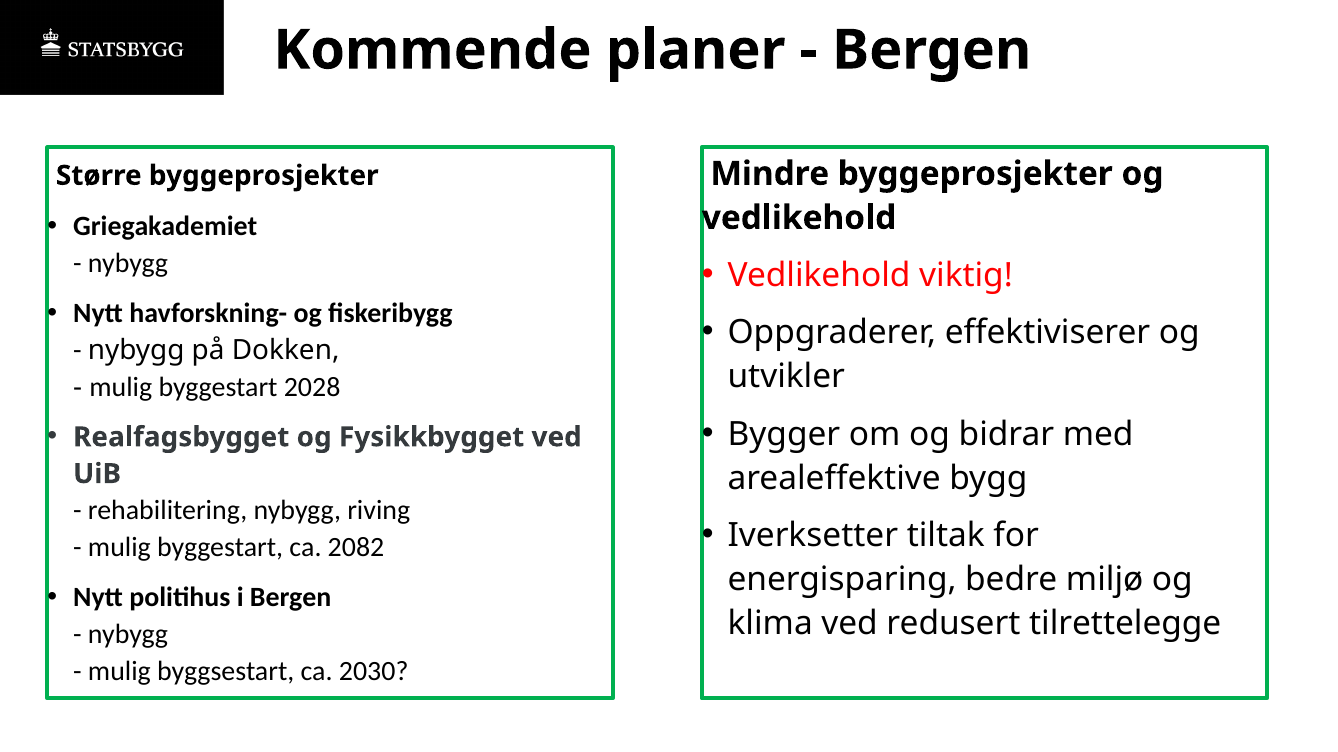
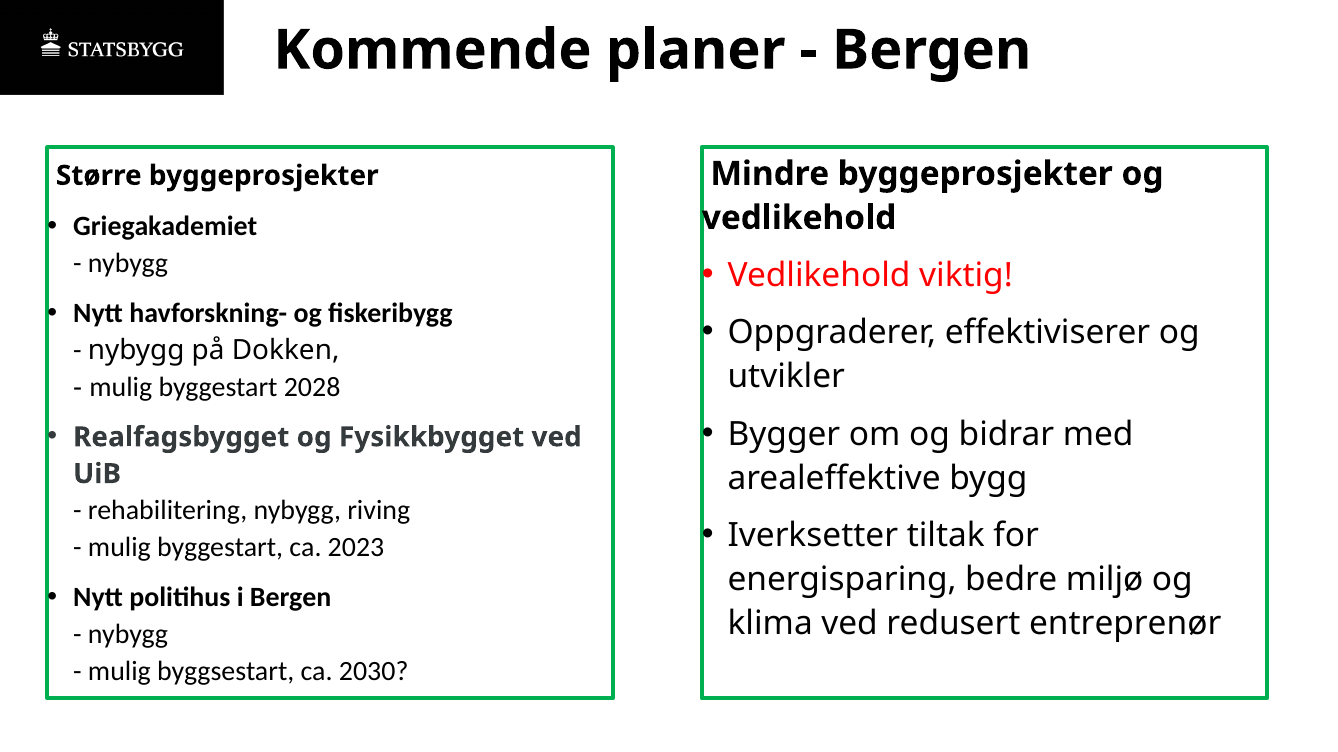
2082: 2082 -> 2023 (356, 548)
tilrettelegge: tilrettelegge -> entreprenør (1125, 624)
